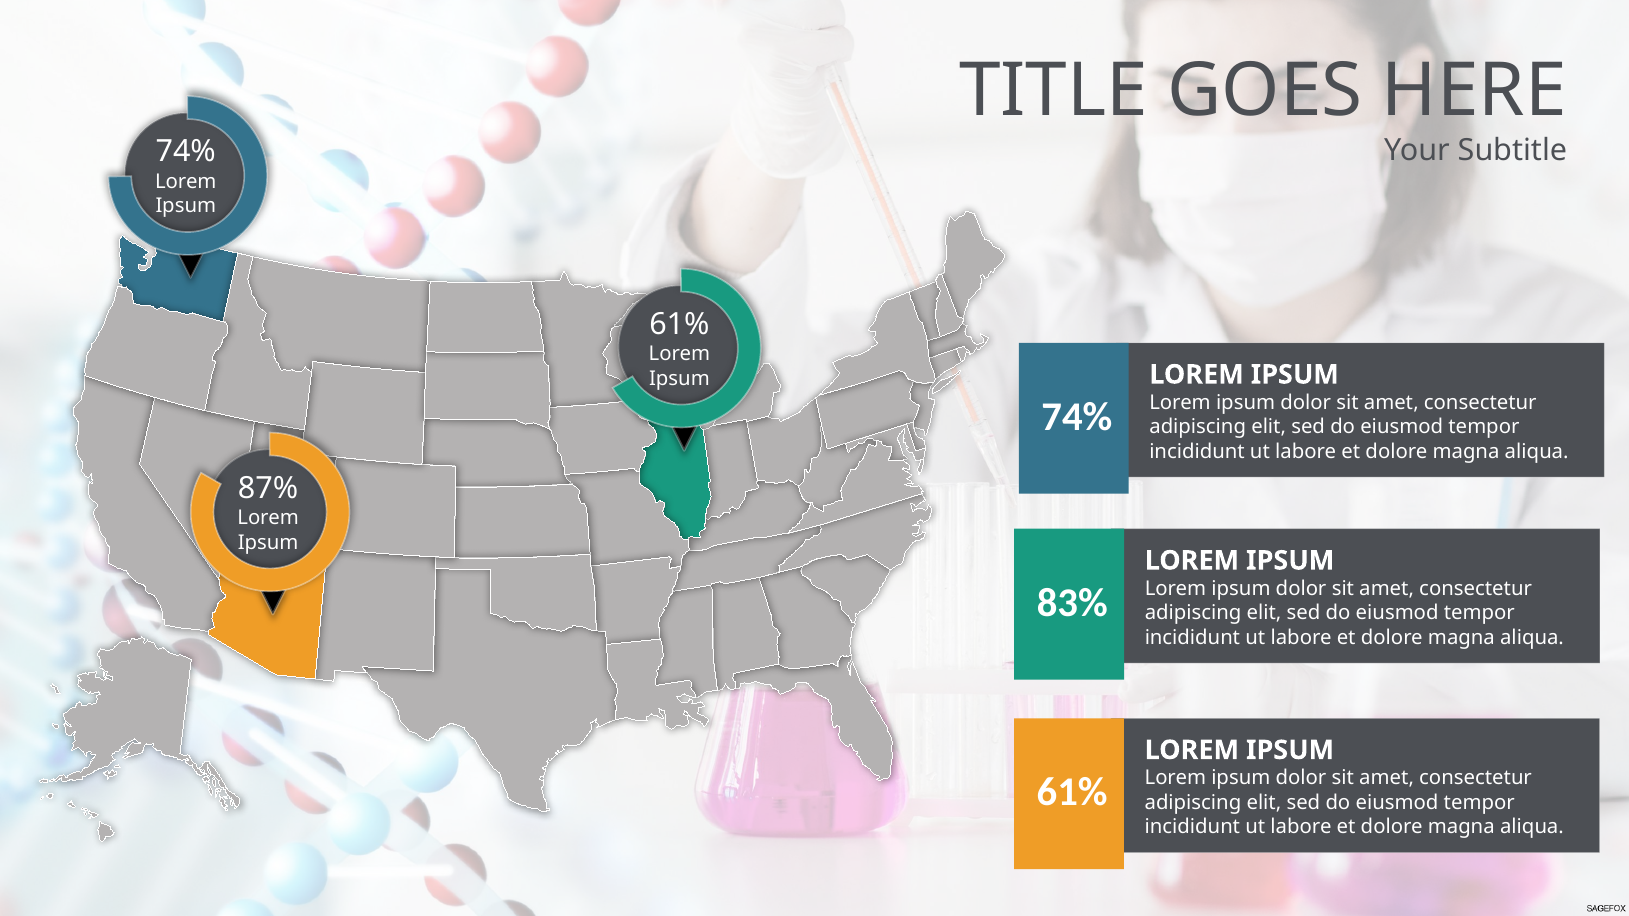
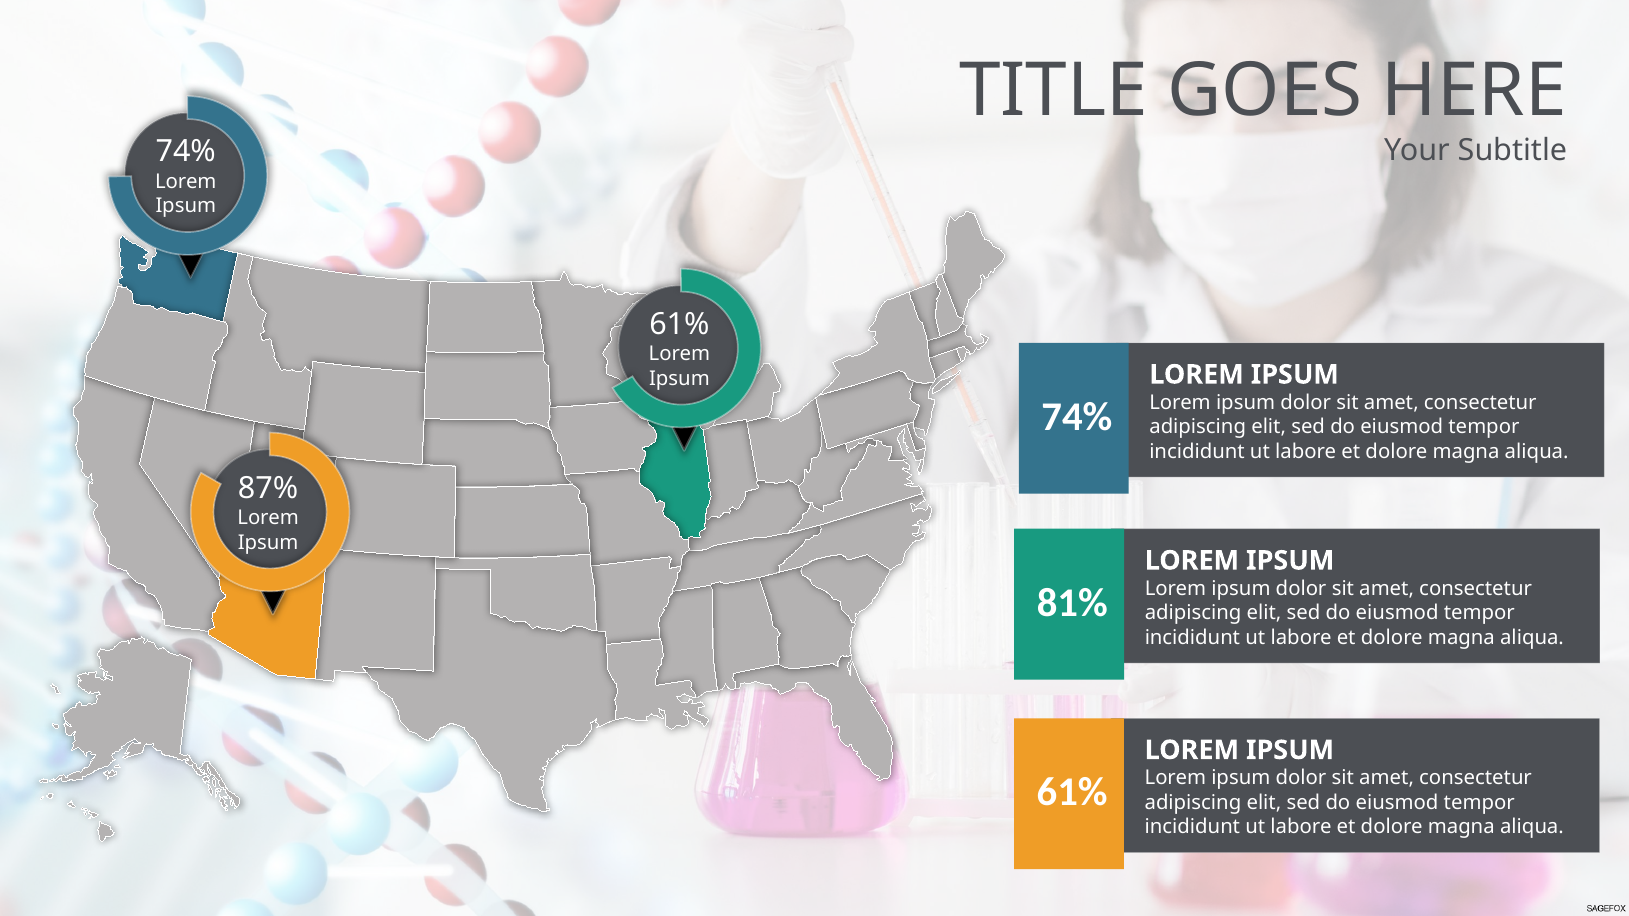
83%: 83% -> 81% (1072, 603)
